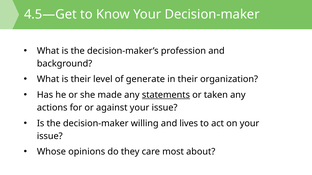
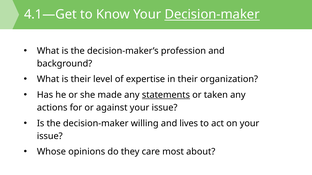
4.5—Get: 4.5—Get -> 4.1—Get (50, 15)
Decision-maker underline: none -> present (212, 15)
generate: generate -> expertise (145, 79)
